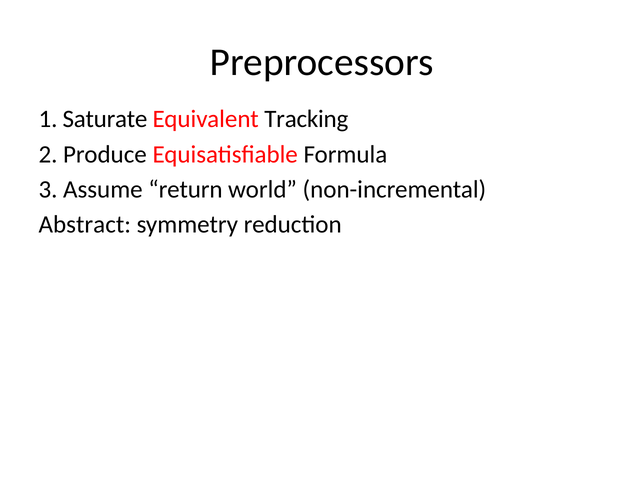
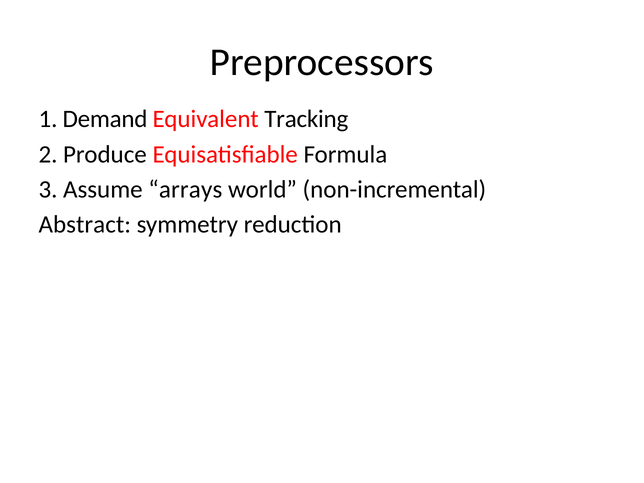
Saturate: Saturate -> Demand (105, 119)
return: return -> arrays (185, 189)
